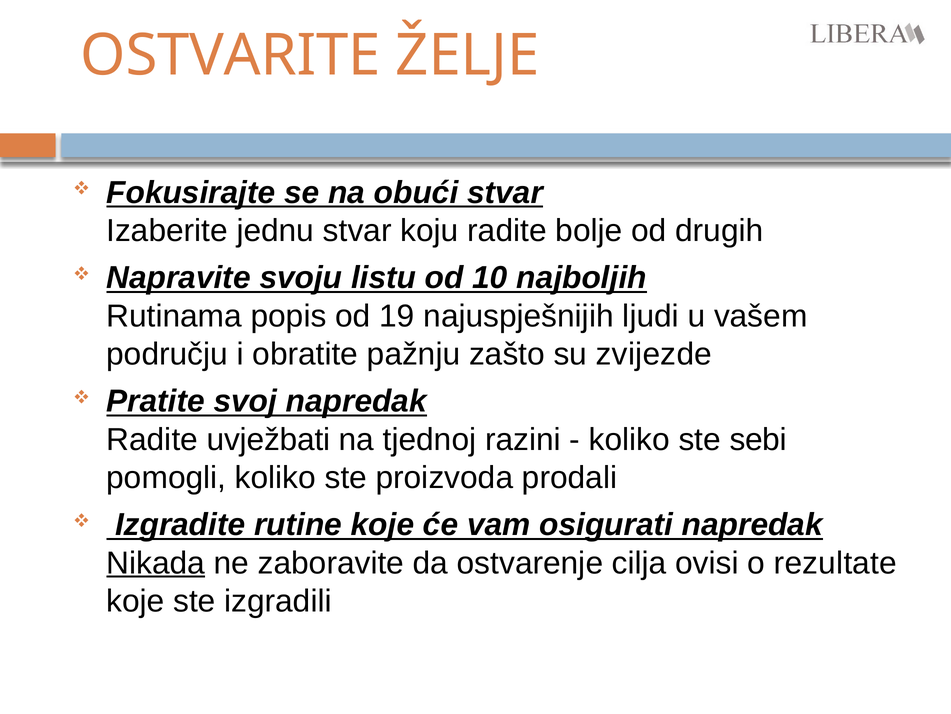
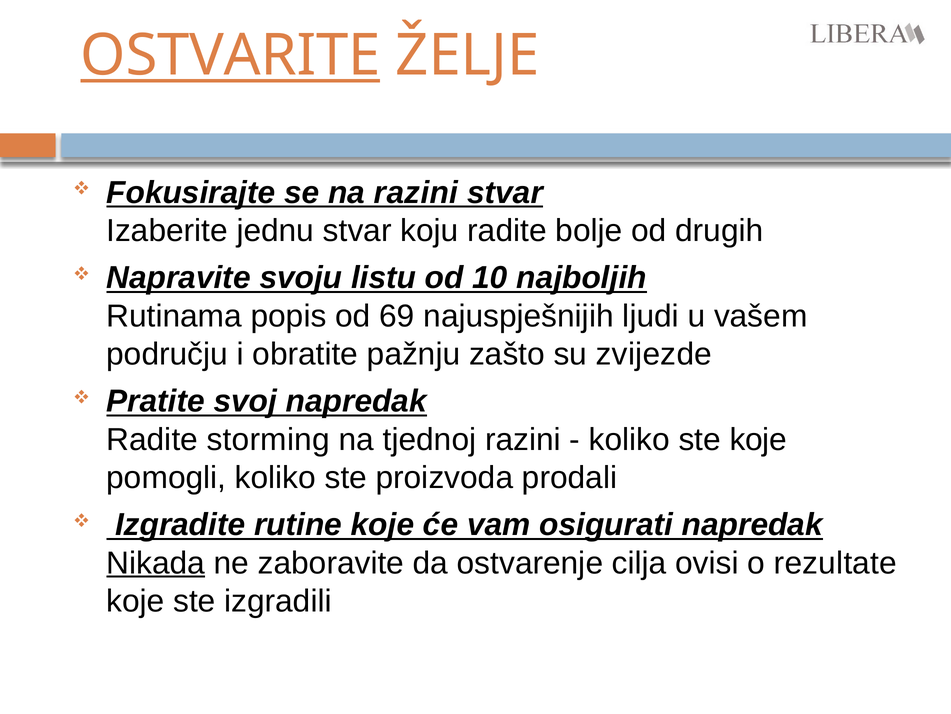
OSTVARITE underline: none -> present (230, 56)
na obući: obući -> razini (416, 192)
19: 19 -> 69 (397, 316)
uvježbati: uvježbati -> storming (268, 439)
ste sebi: sebi -> koje (758, 439)
